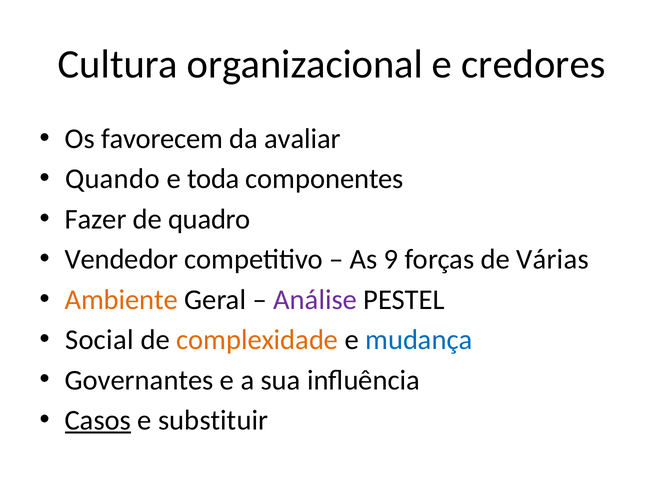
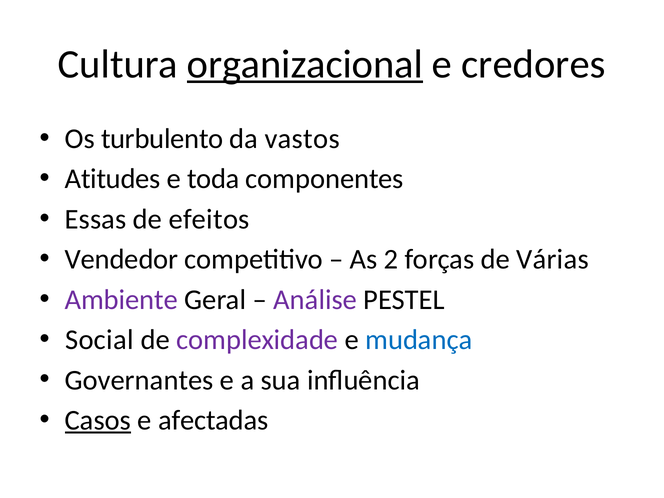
organizacional underline: none -> present (305, 64)
favorecem: favorecem -> turbulento (162, 139)
avaliar: avaliar -> vastos (302, 139)
Quando: Quando -> Atitudes (113, 179)
Fazer: Fazer -> Essas (96, 219)
quadro: quadro -> efeitos (209, 219)
9: 9 -> 2 (391, 259)
Ambiente colour: orange -> purple (121, 300)
complexidade colour: orange -> purple (257, 340)
substituir: substituir -> afectadas (213, 420)
